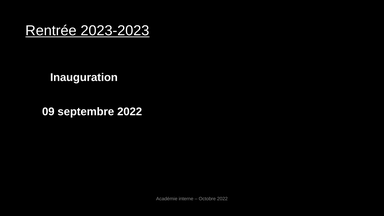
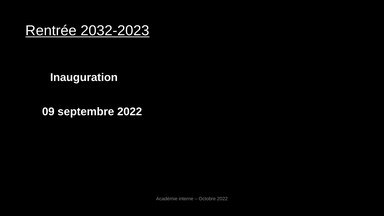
2023-2023: 2023-2023 -> 2032-2023 (115, 31)
